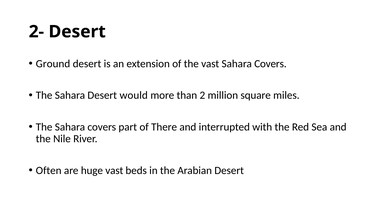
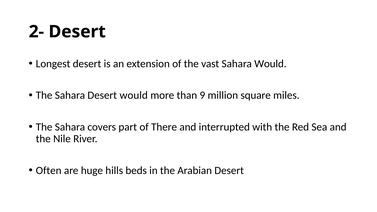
Ground: Ground -> Longest (53, 64)
vast Sahara Covers: Covers -> Would (270, 64)
2: 2 -> 9 (202, 95)
huge vast: vast -> hills (114, 170)
